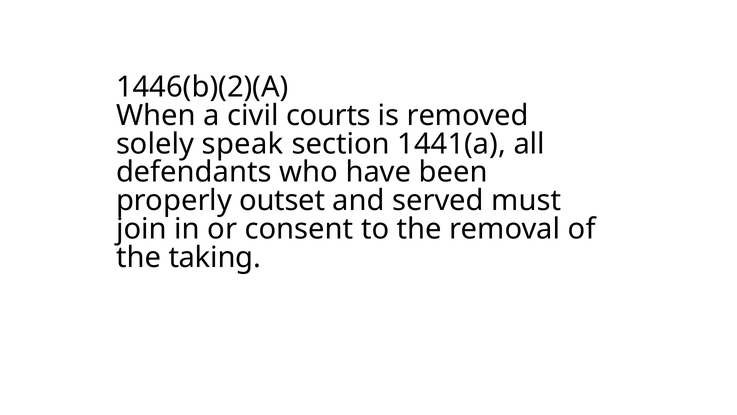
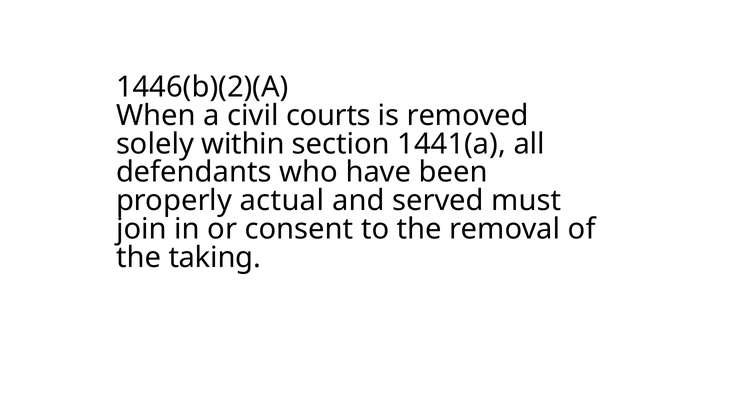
speak: speak -> within (243, 144)
outset: outset -> actual (282, 200)
